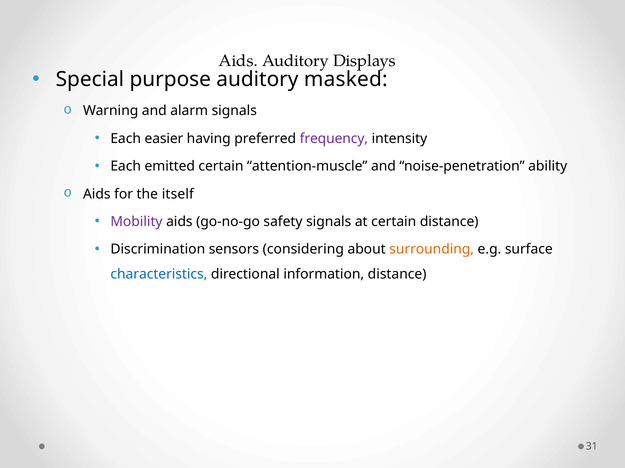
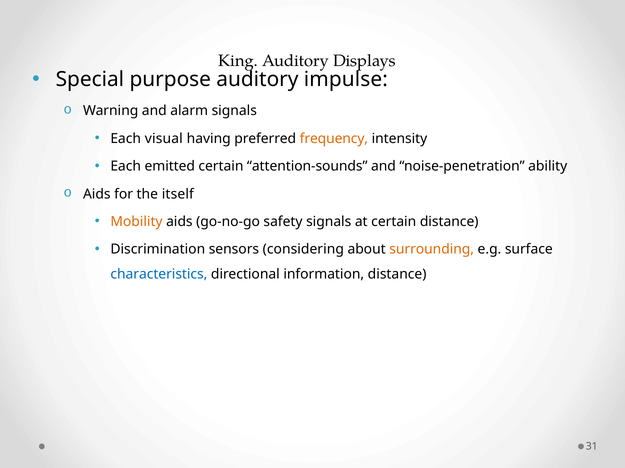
Aids: Aids -> King (238, 61)
masked: masked -> impulse (346, 80)
easier: easier -> visual (164, 139)
frequency colour: purple -> orange (334, 139)
attention-muscle: attention-muscle -> attention-sounds (307, 167)
Mobility colour: purple -> orange (136, 222)
